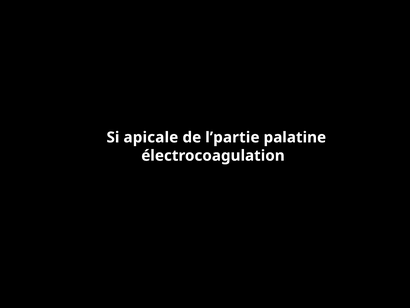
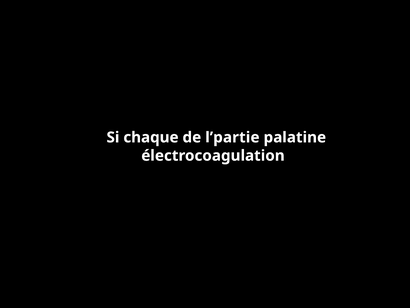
apicale: apicale -> chaque (151, 137)
